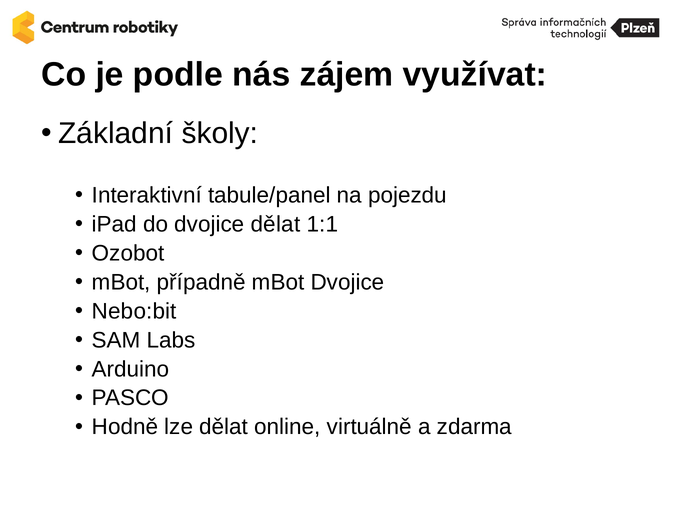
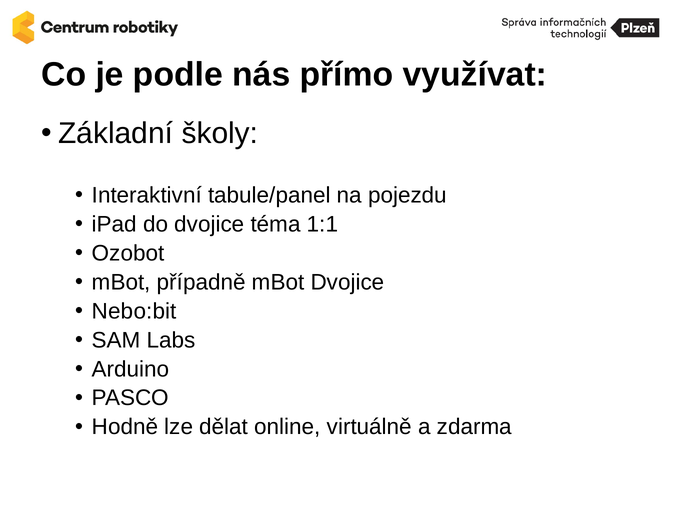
zájem: zájem -> přímo (347, 75)
dvojice dělat: dělat -> téma (276, 224)
